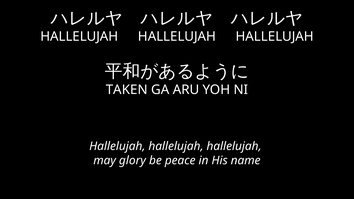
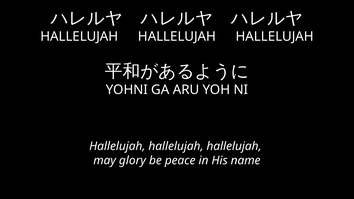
TAKEN: TAKEN -> YOHNI (127, 90)
